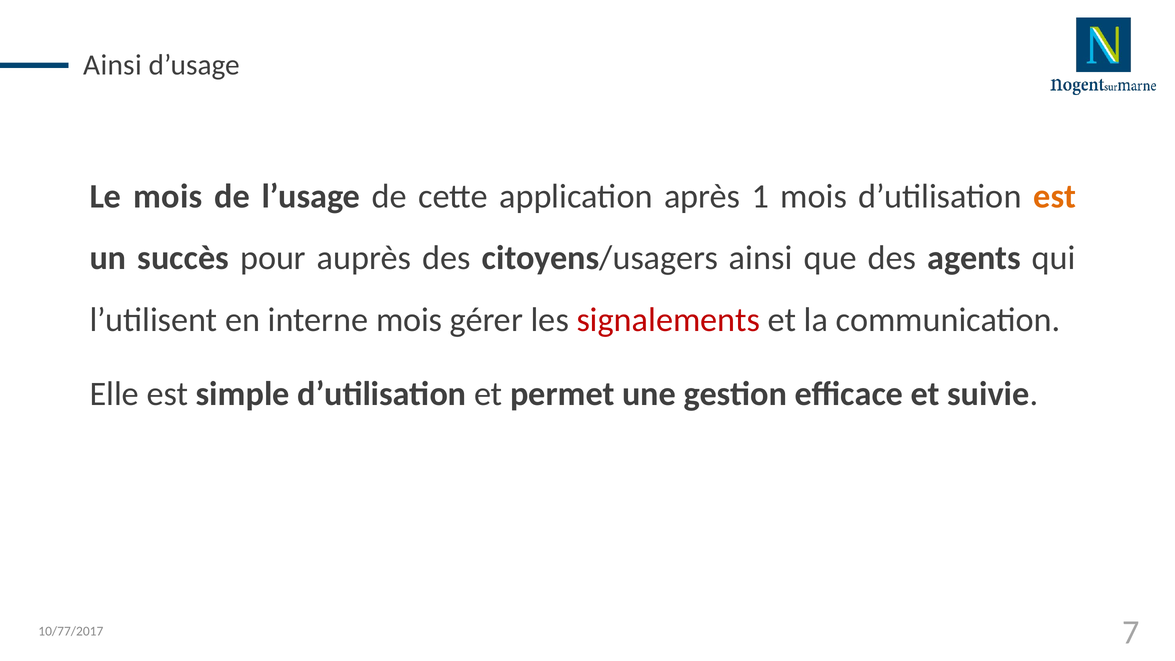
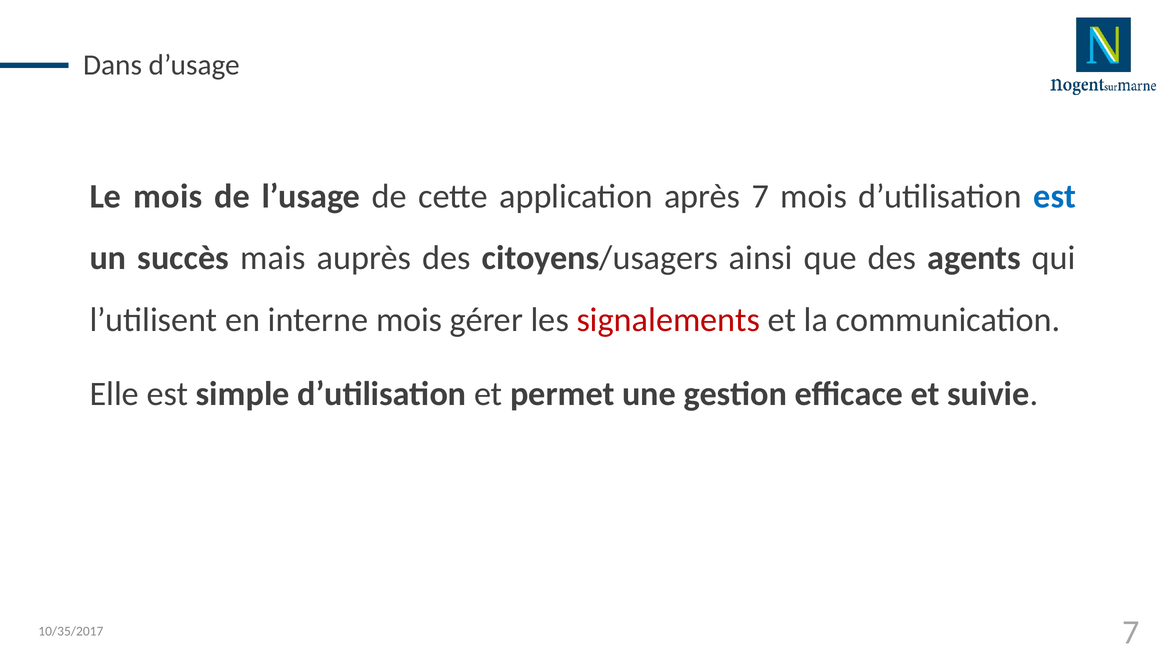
Ainsi: Ainsi -> Dans (113, 65)
après 1: 1 -> 7 (760, 196)
est colour: orange -> blue (1055, 196)
pour: pour -> mais (273, 258)
10/77/2017: 10/77/2017 -> 10/35/2017 (71, 631)
